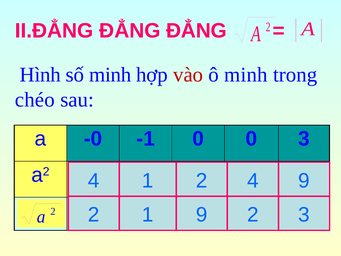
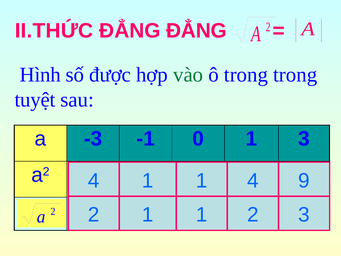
II.ĐẲNG: II.ĐẲNG -> II.THỨC (54, 31)
số minh: minh -> được (110, 75)
vào colour: red -> green (188, 75)
ô minh: minh -> trong (246, 75)
chéo: chéo -> tuyệt (35, 100)
-0: -0 -> -3 (93, 139)
0 0: 0 -> 1 (251, 139)
4 2: 2 -> 1 (202, 180)
9: 9 -> 1 (202, 215)
